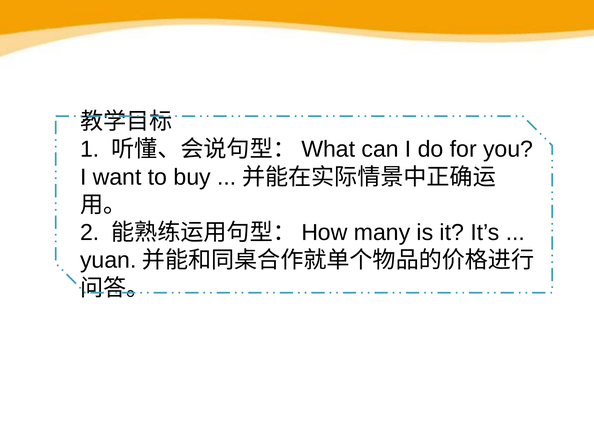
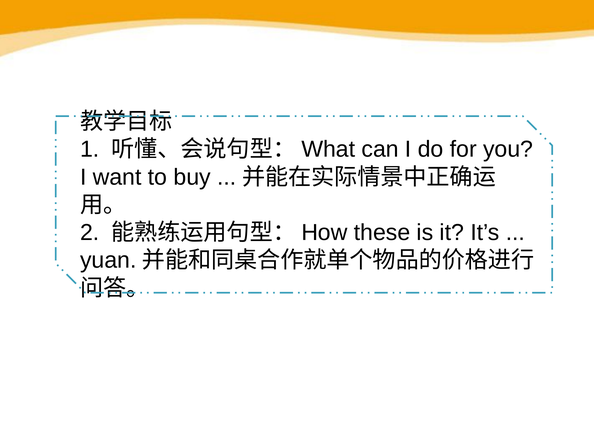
many: many -> these (382, 232)
